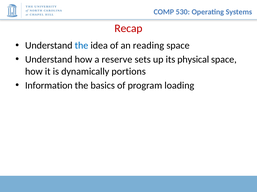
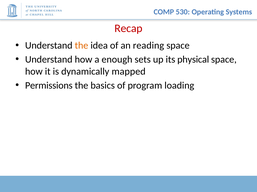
the colour: blue -> orange (81, 46)
reserve: reserve -> enough (117, 60)
portions: portions -> mapped (129, 72)
Information: Information -> Permissions (49, 86)
